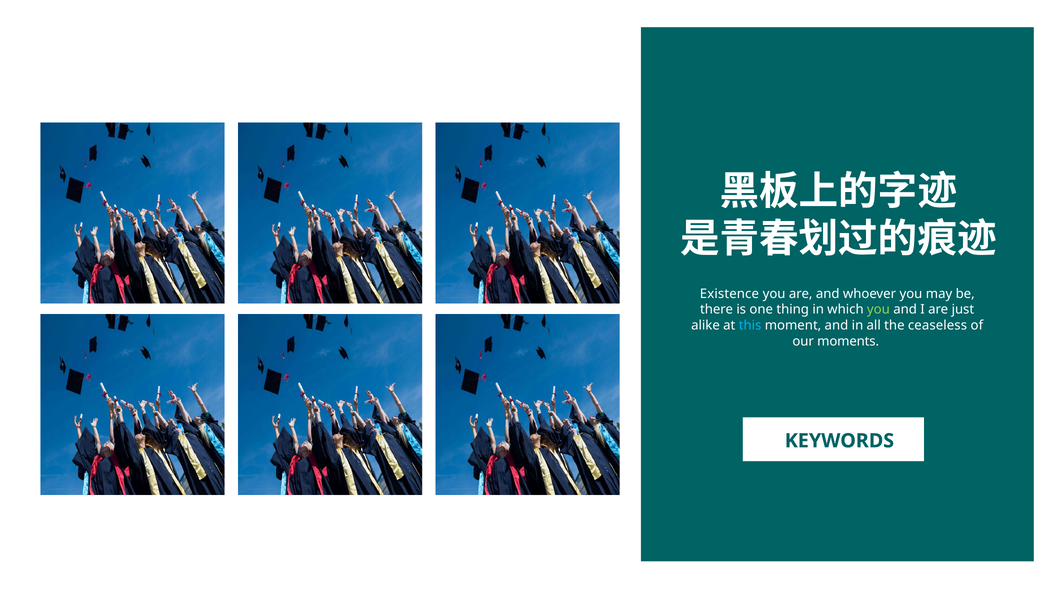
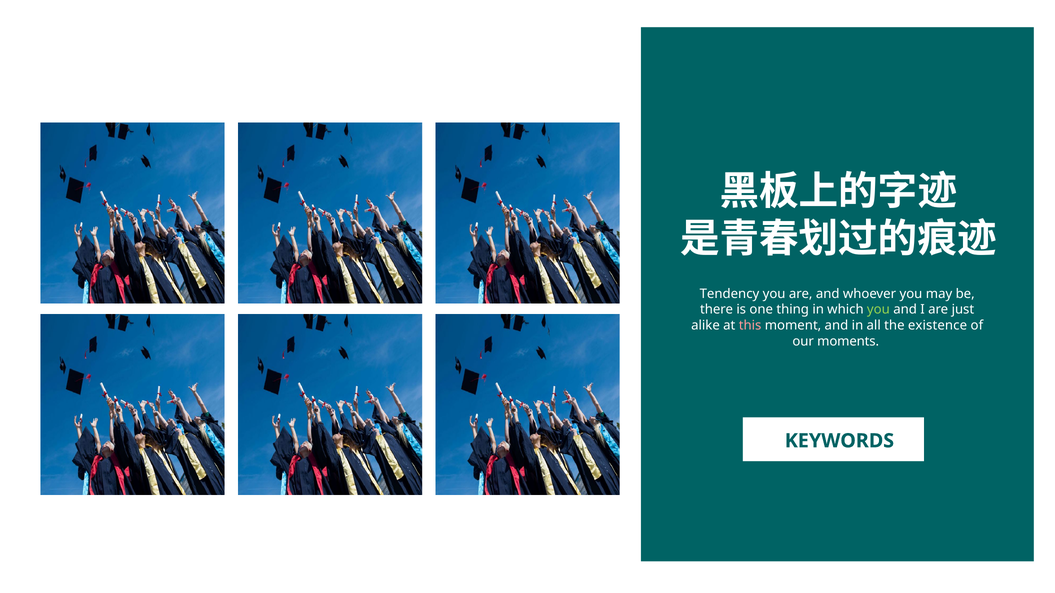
Existence: Existence -> Tendency (729, 294)
this colour: light blue -> pink (750, 326)
ceaseless: ceaseless -> existence (938, 326)
